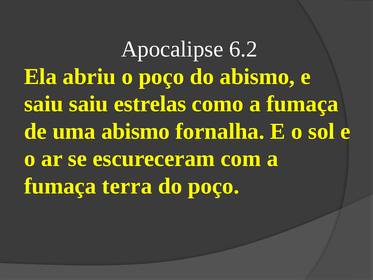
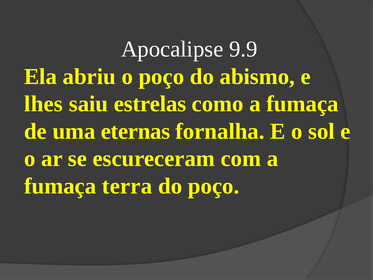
6.2: 6.2 -> 9.9 (243, 49)
saiu: saiu -> lhes (44, 104)
uma abismo: abismo -> eternas (136, 131)
